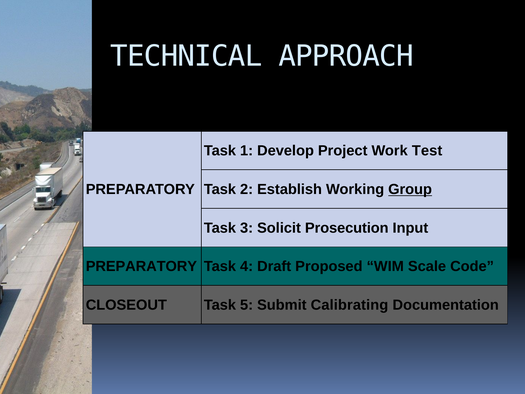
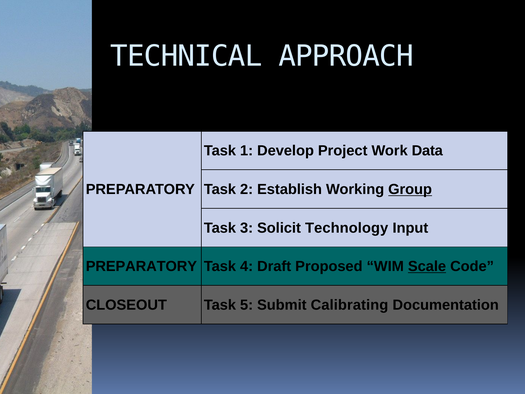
Test: Test -> Data (427, 151)
Prosecution: Prosecution -> Technology (347, 228)
Scale underline: none -> present (427, 266)
